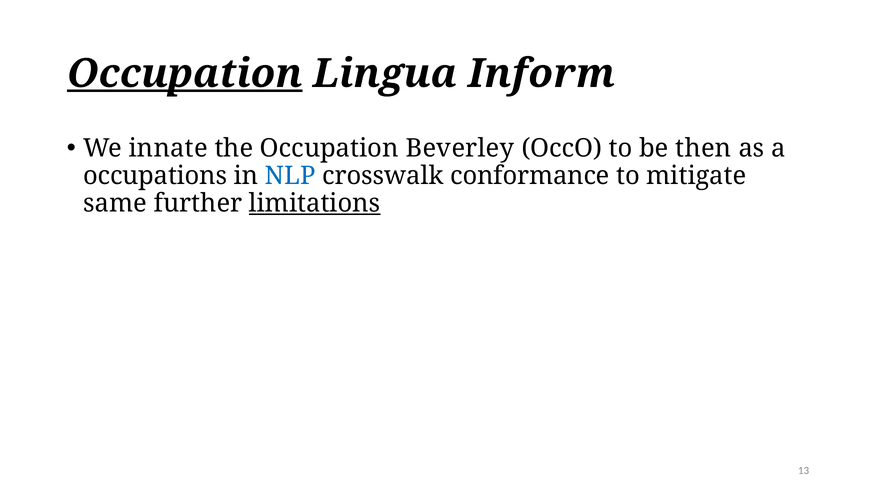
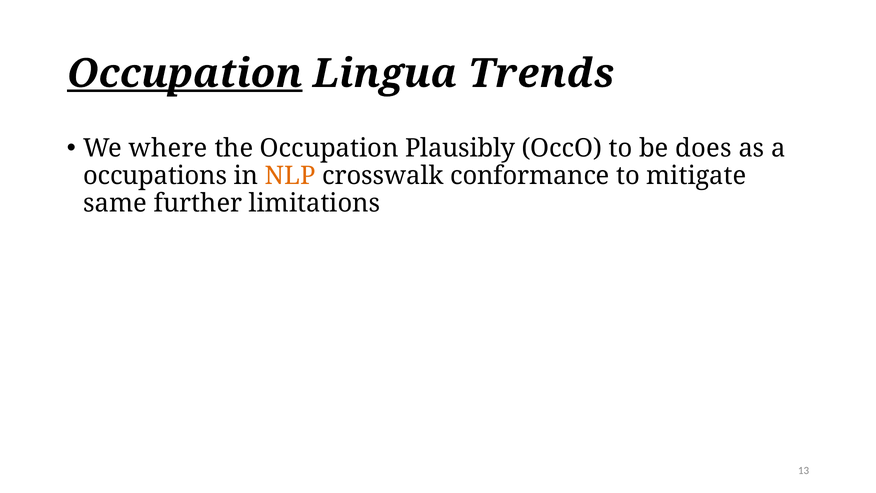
Inform: Inform -> Trends (541, 74)
innate: innate -> where (168, 148)
Beverley: Beverley -> Plausibly (460, 148)
then: then -> does (703, 148)
NLP colour: blue -> orange (290, 176)
limitations underline: present -> none (315, 203)
